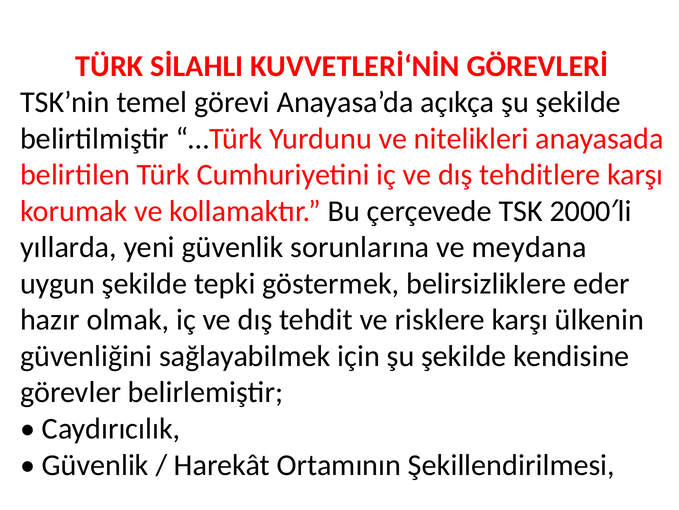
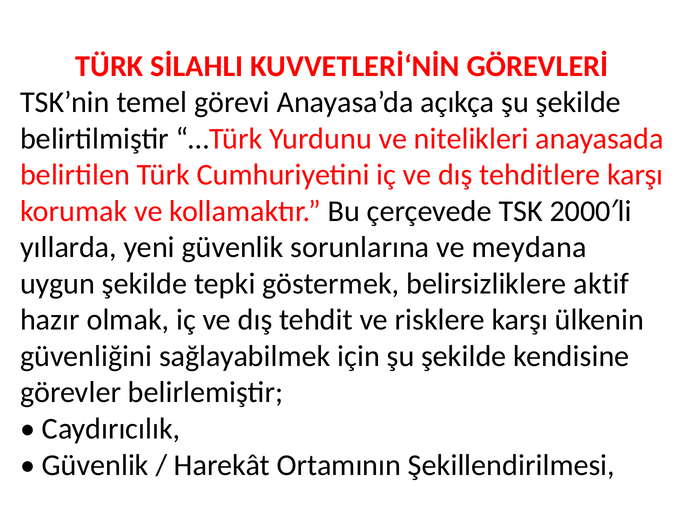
eder: eder -> aktif (601, 283)
